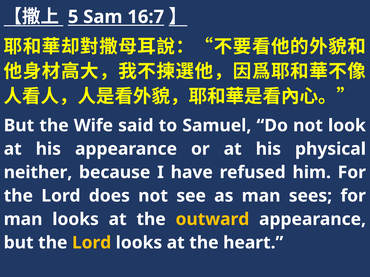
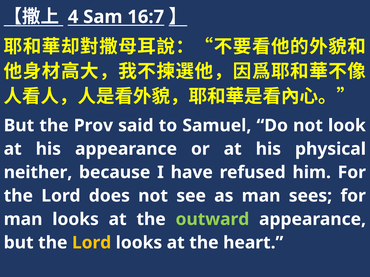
5: 5 -> 4 (73, 17)
Wife: Wife -> Prov (93, 126)
outward colour: yellow -> light green (212, 220)
